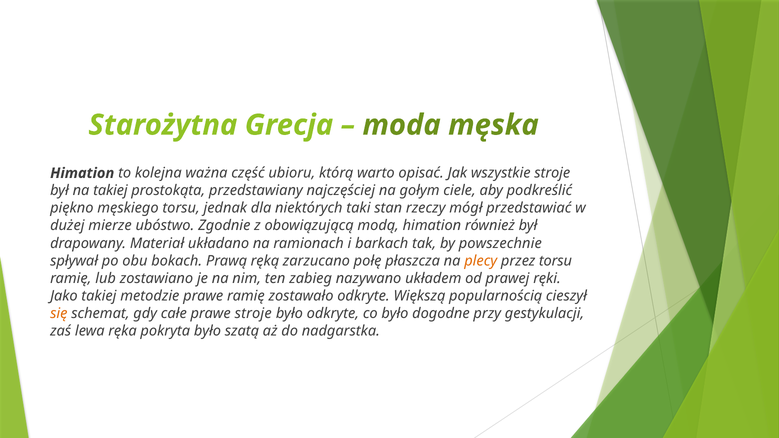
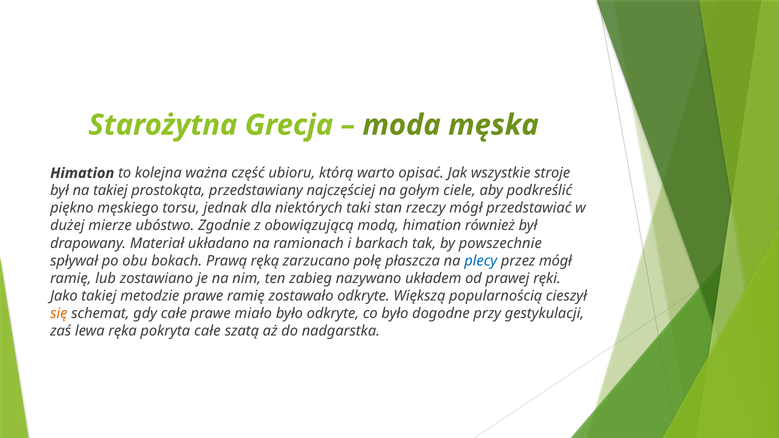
plecy colour: orange -> blue (481, 261)
przez torsu: torsu -> mógł (555, 261)
prawe stroje: stroje -> miało (253, 313)
pokryta było: było -> całe (207, 331)
